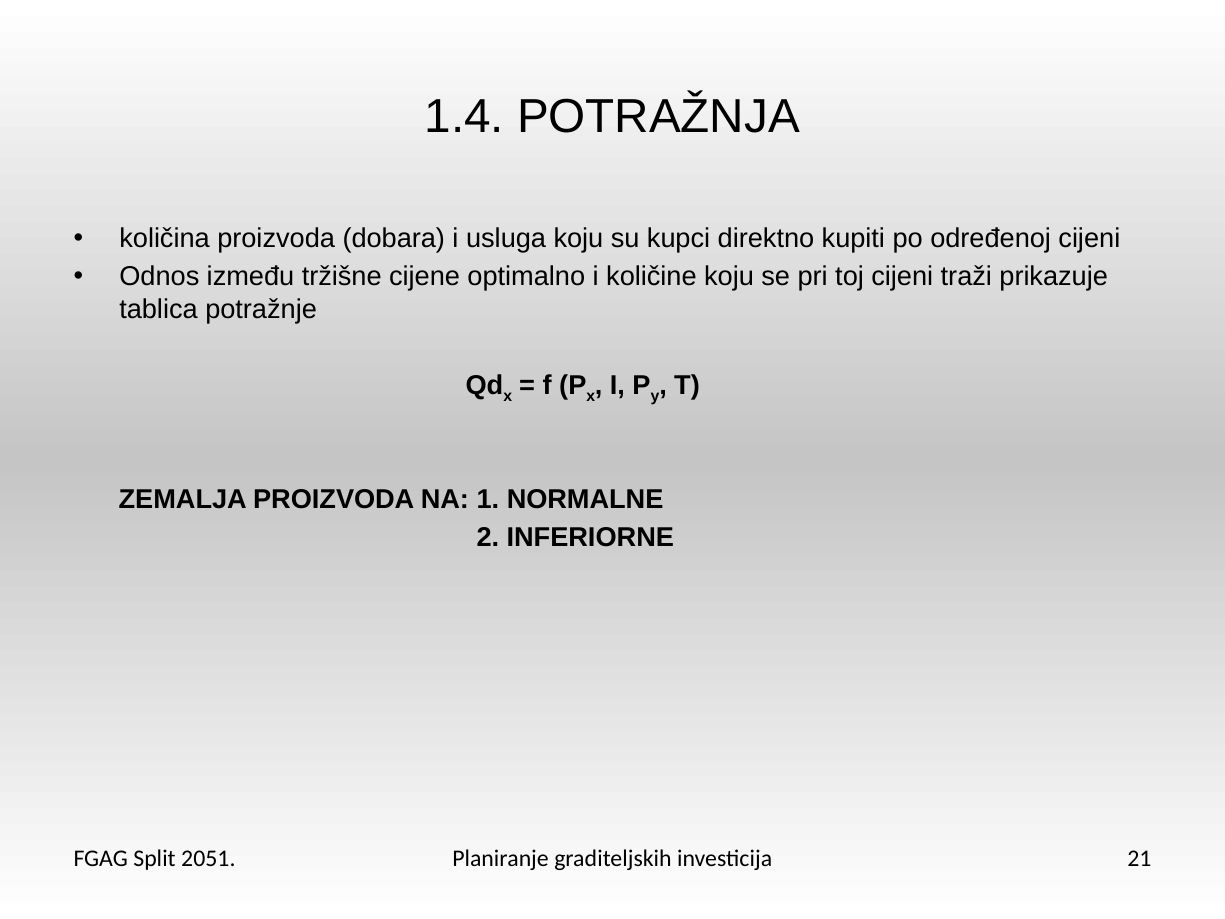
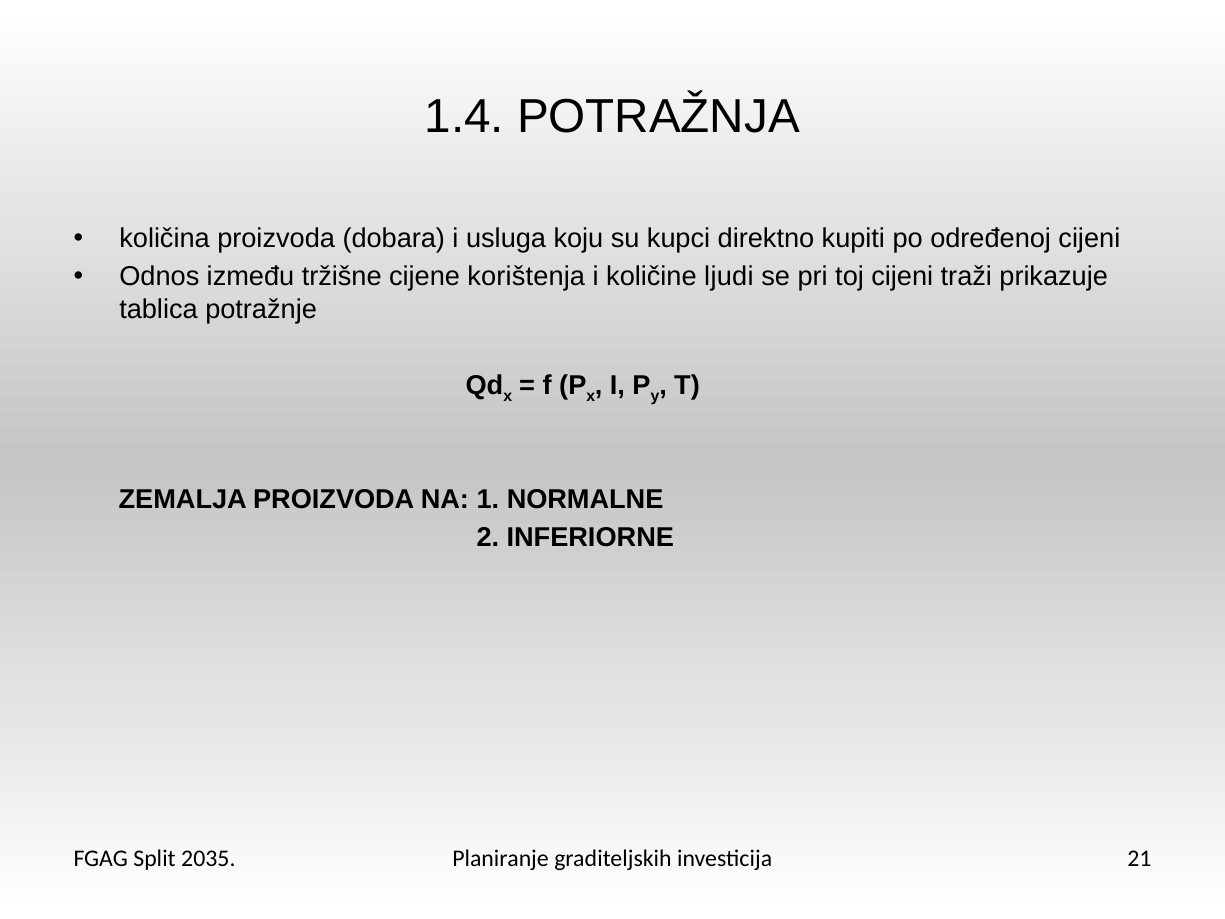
optimalno: optimalno -> korištenja (526, 277)
količine koju: koju -> ljudi (729, 277)
2051: 2051 -> 2035 (208, 859)
